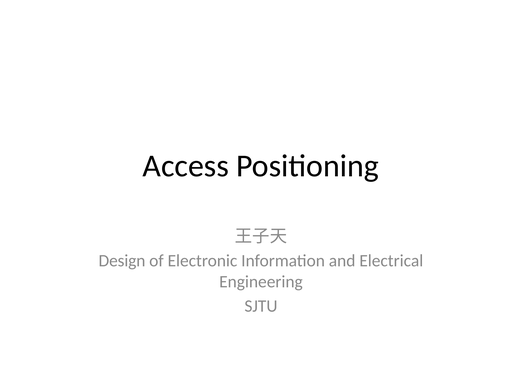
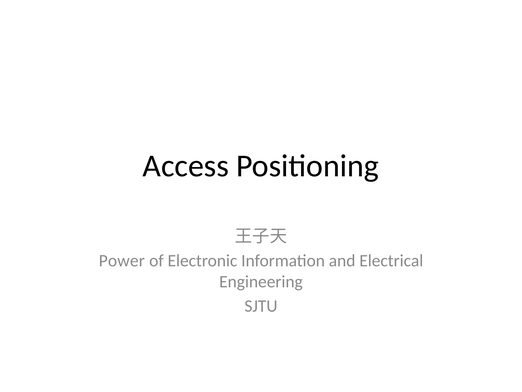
Design: Design -> Power (122, 260)
